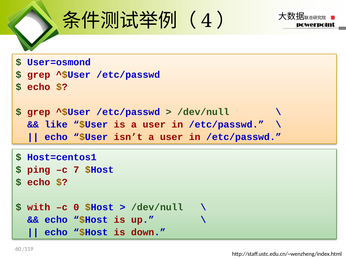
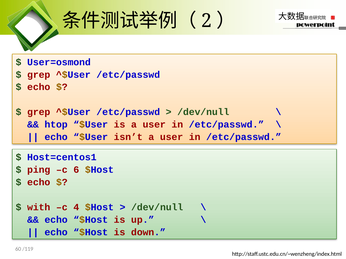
4: 4 -> 2 (206, 21)
like: like -> htop (56, 125)
7: 7 -> 6 (76, 170)
0: 0 -> 4 (76, 208)
